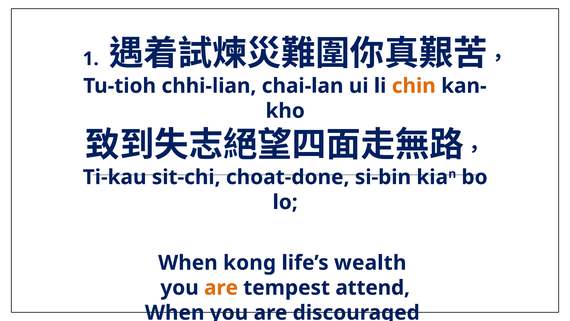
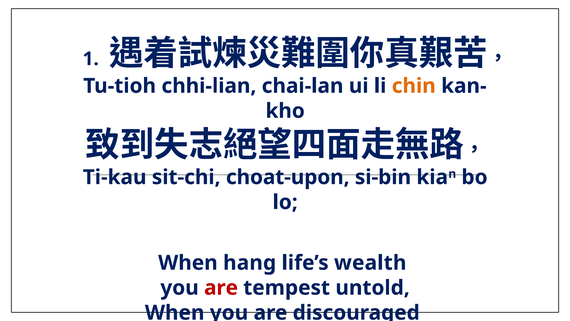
choat-done: choat-done -> choat-upon (288, 177)
kong: kong -> hang (250, 263)
are colour: orange -> red (221, 288)
attend: attend -> untold (373, 288)
